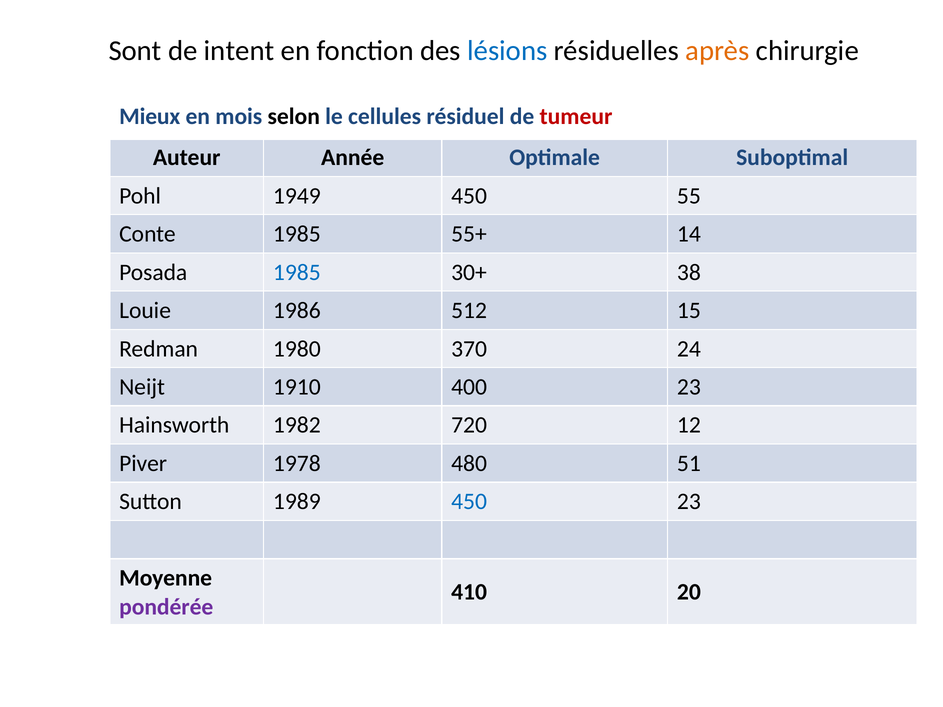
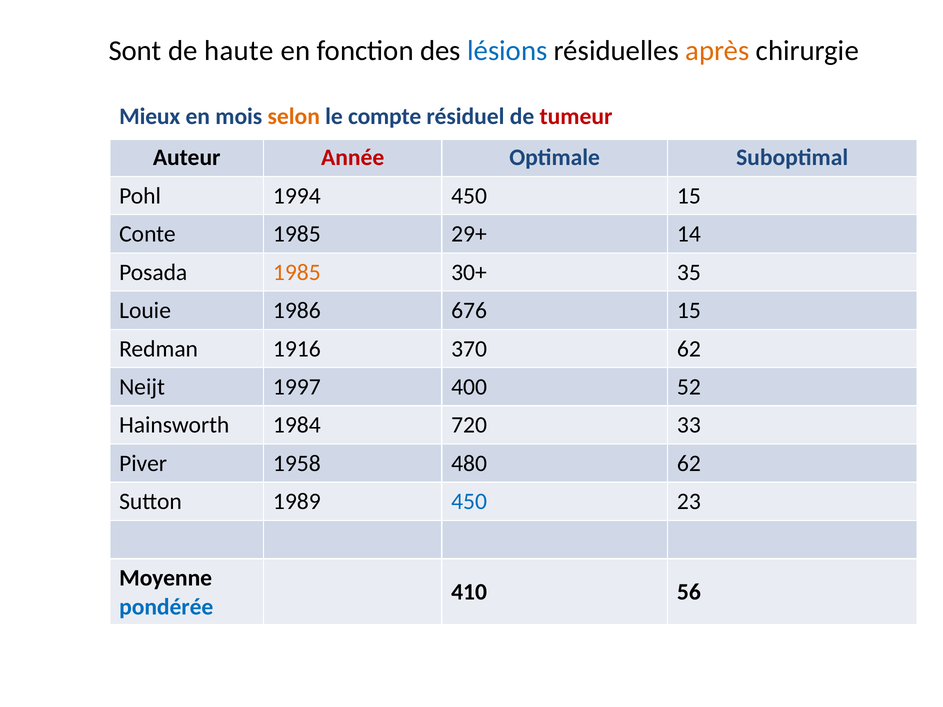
intent: intent -> haute (239, 51)
selon colour: black -> orange (294, 117)
cellules: cellules -> compte (385, 117)
Année colour: black -> red (353, 158)
1949: 1949 -> 1994 (297, 196)
450 55: 55 -> 15 (689, 196)
55+: 55+ -> 29+ (469, 234)
1985 colour: blue -> orange (297, 272)
38: 38 -> 35 (689, 272)
512: 512 -> 676 (469, 311)
1980: 1980 -> 1916 (297, 349)
370 24: 24 -> 62 (689, 349)
1910: 1910 -> 1997 (297, 387)
400 23: 23 -> 52 (689, 387)
1982: 1982 -> 1984 (297, 425)
12: 12 -> 33 (689, 425)
1978: 1978 -> 1958 (297, 464)
480 51: 51 -> 62 (689, 464)
20: 20 -> 56 (689, 592)
pondérée colour: purple -> blue (166, 607)
